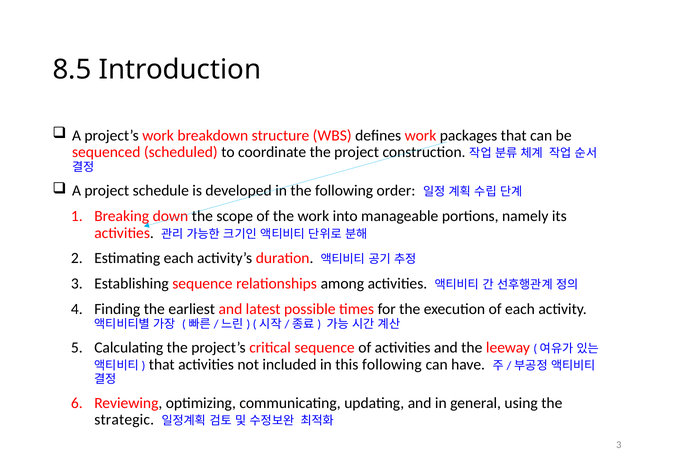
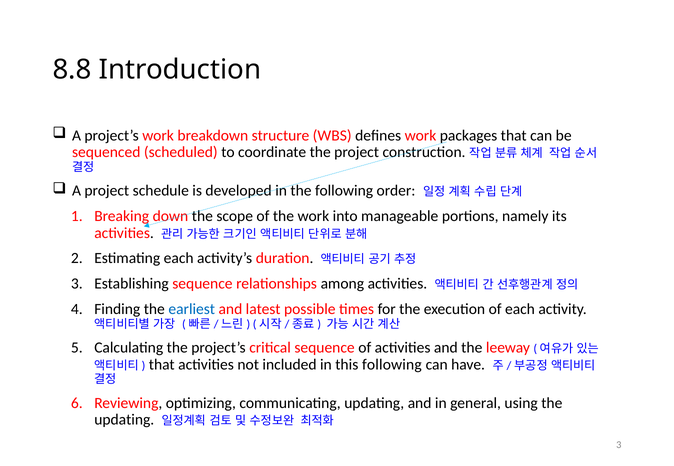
8.5: 8.5 -> 8.8 (72, 70)
earliest colour: black -> blue (192, 310)
strategic: strategic -> updating (124, 420)
